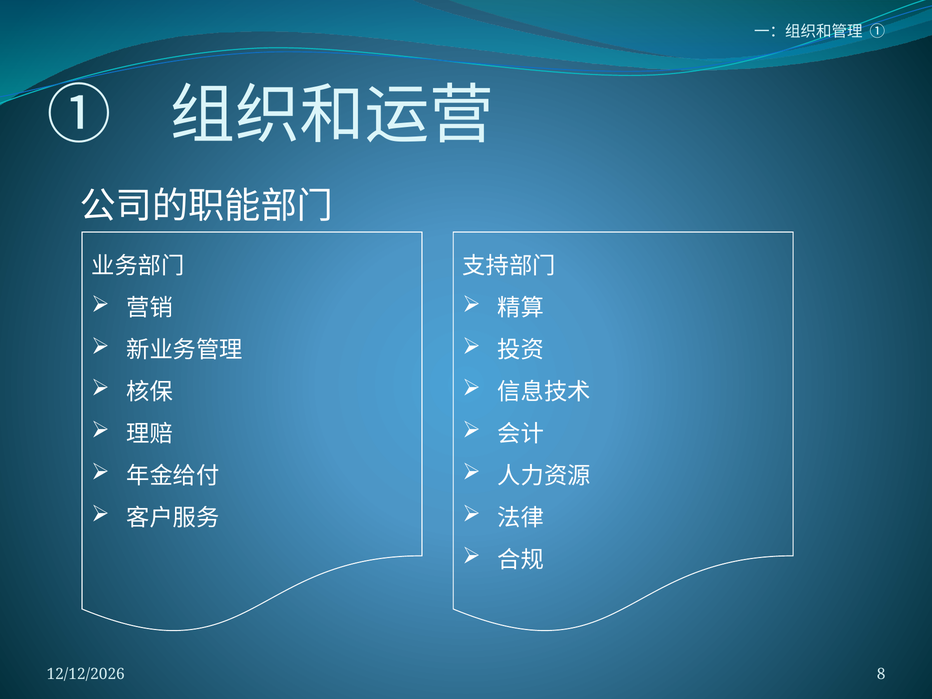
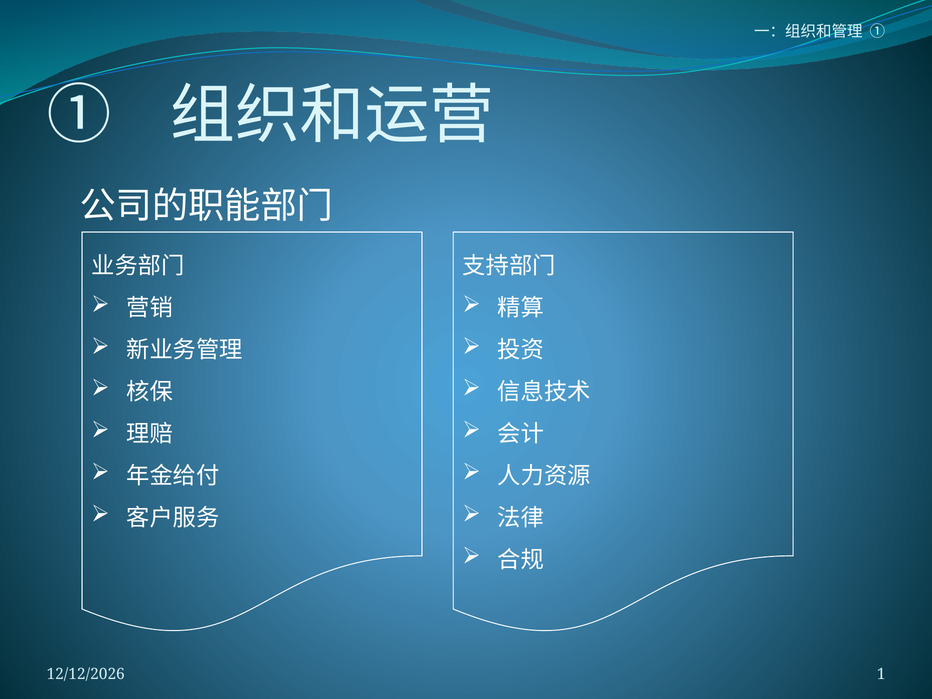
8: 8 -> 1 (881, 674)
